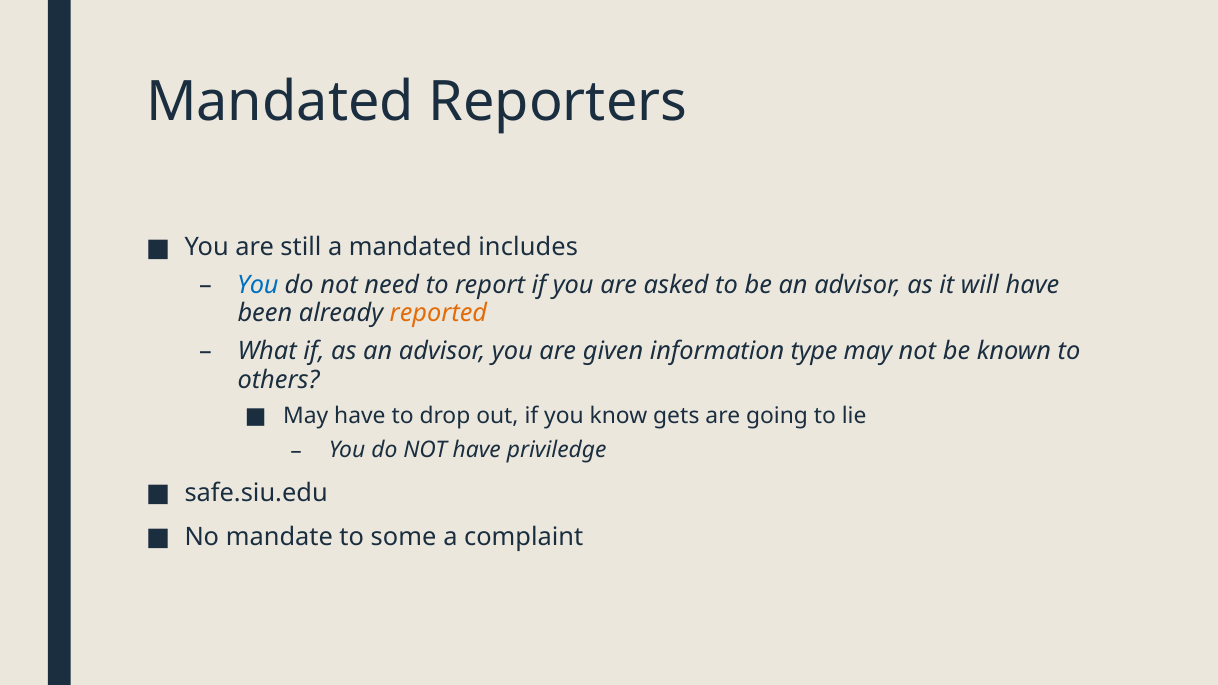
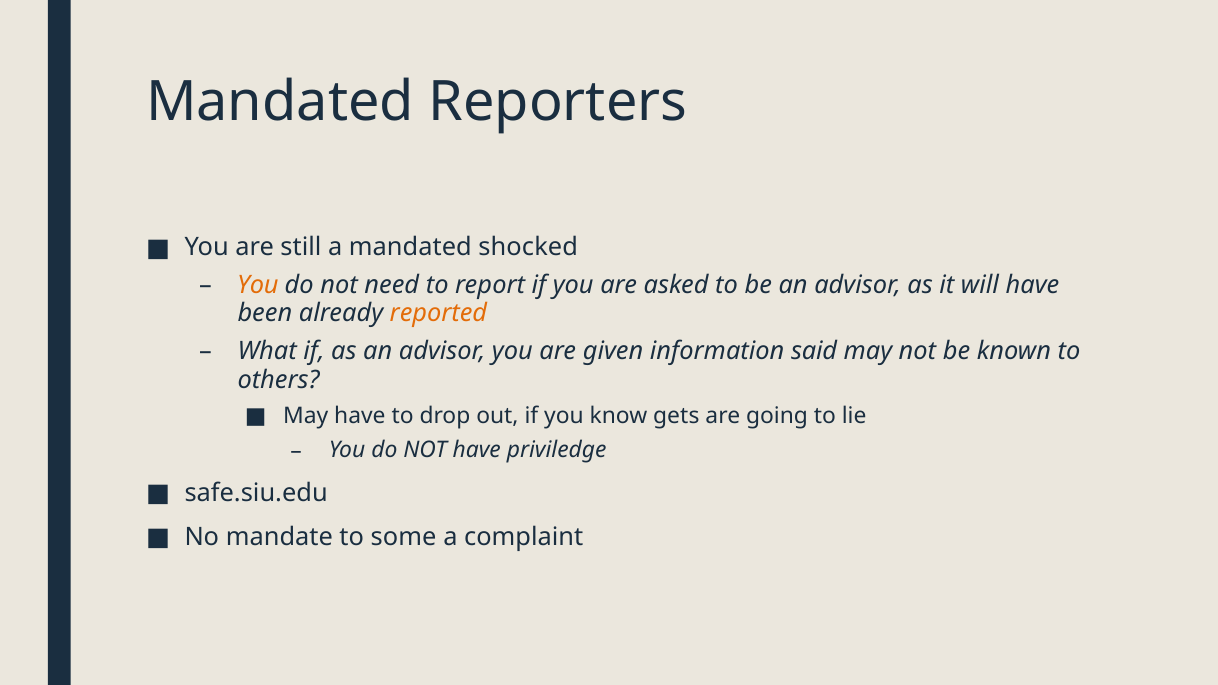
includes: includes -> shocked (528, 247)
You colour: blue -> orange (258, 285)
type: type -> said (814, 351)
